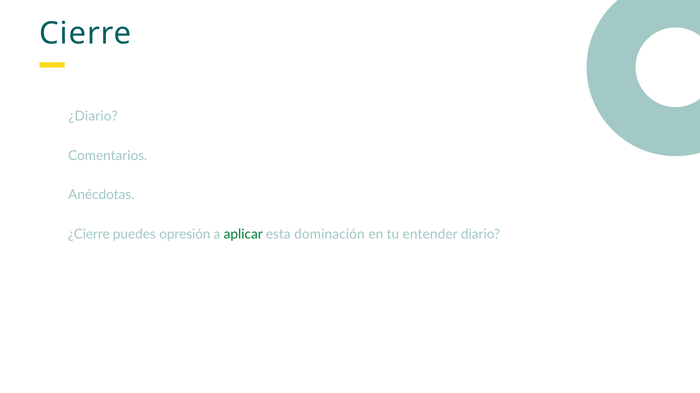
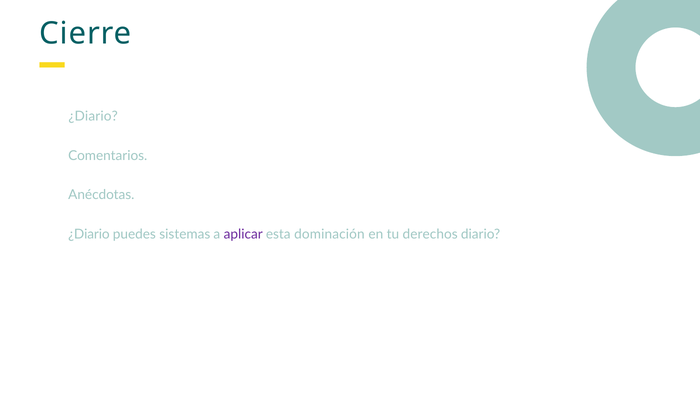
¿Cierre: ¿Cierre -> ¿Diario (89, 235)
opresión: opresión -> sistemas (185, 235)
aplicar colour: green -> purple (243, 235)
entender: entender -> derechos (430, 235)
